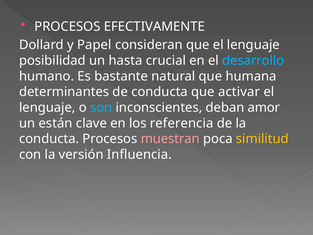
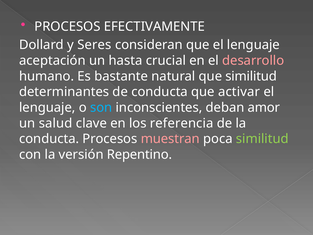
Papel: Papel -> Seres (94, 45)
posibilidad: posibilidad -> aceptación (52, 61)
desarrollo colour: light blue -> pink (253, 61)
que humana: humana -> similitud (251, 76)
están: están -> salud (56, 123)
similitud colour: yellow -> light green (262, 139)
Influencia: Influencia -> Repentino (139, 154)
